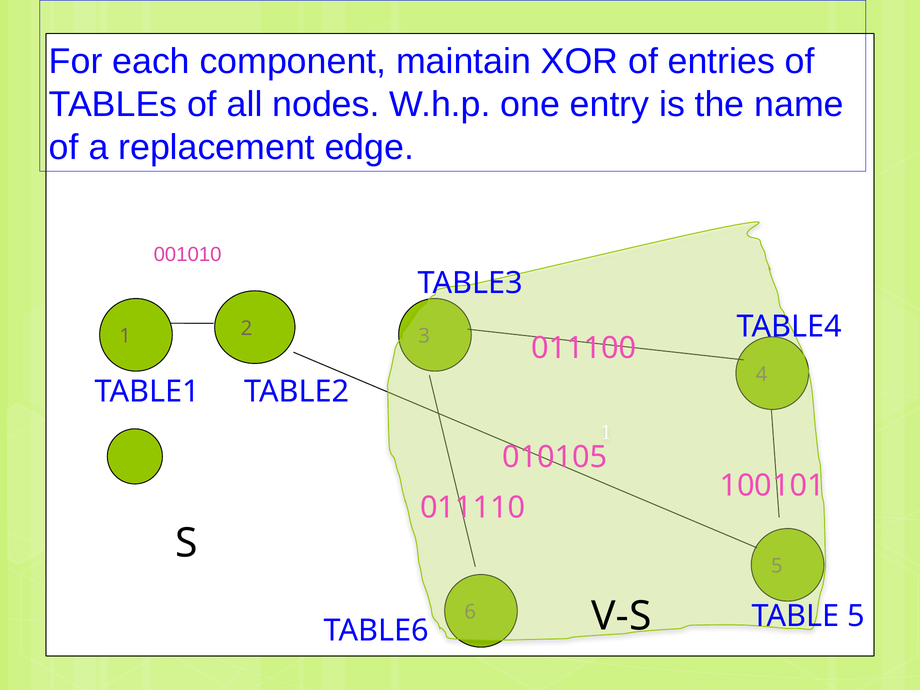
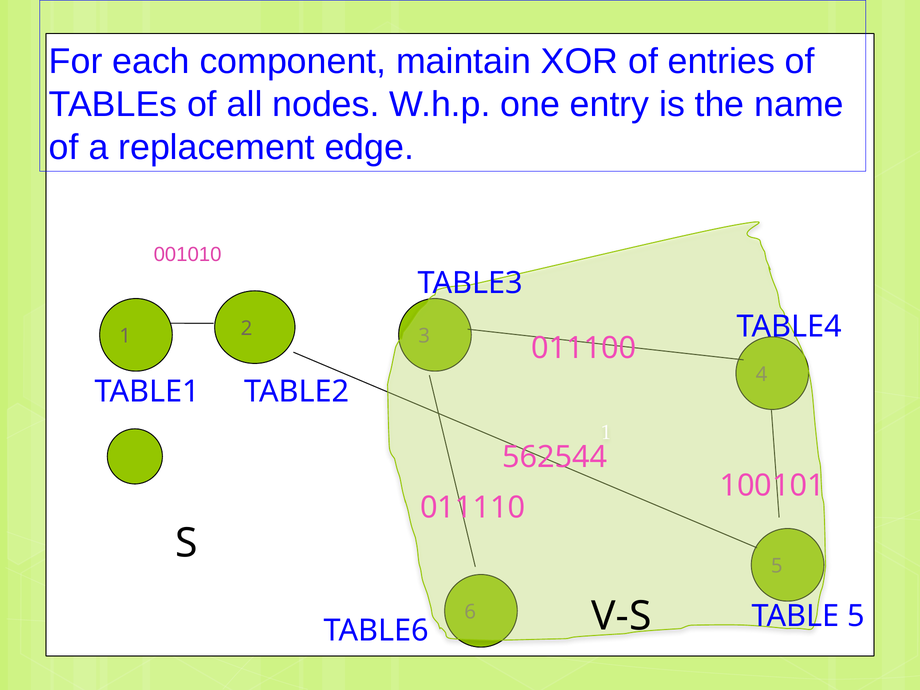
010105: 010105 -> 562544 (555, 457)
